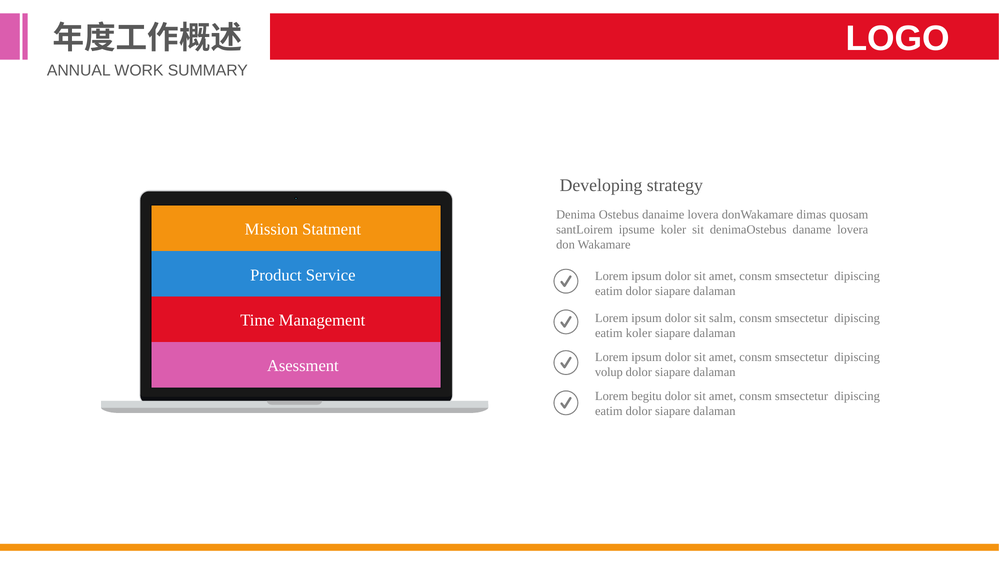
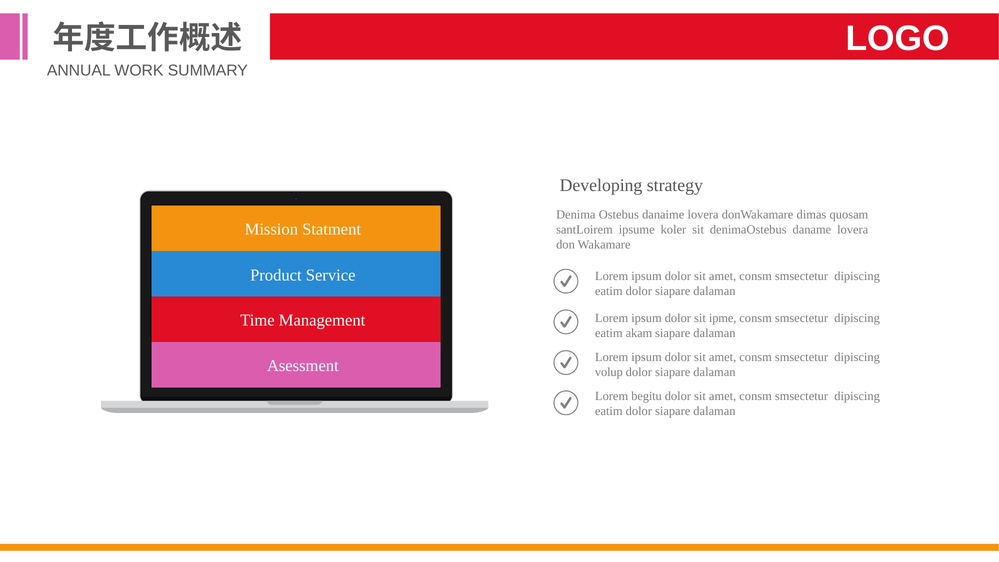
salm: salm -> ipme (723, 318)
eatim koler: koler -> akam (639, 333)
